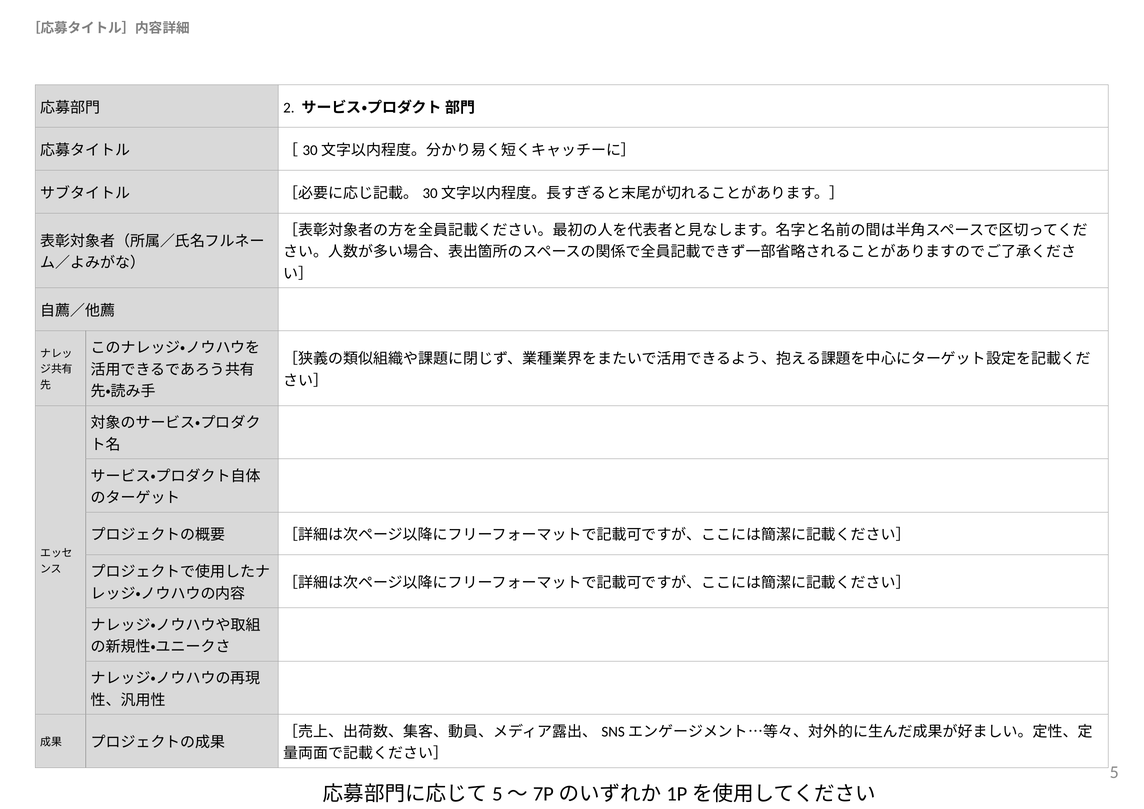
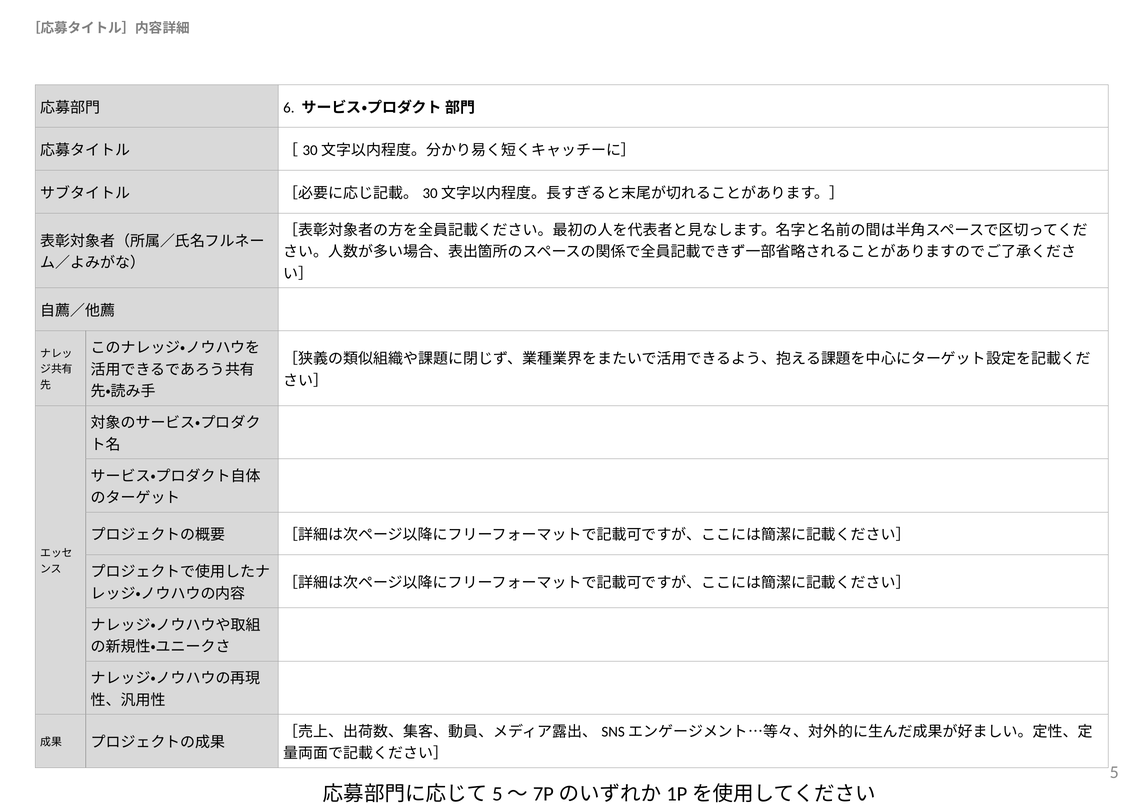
2: 2 -> 6 (289, 108)
